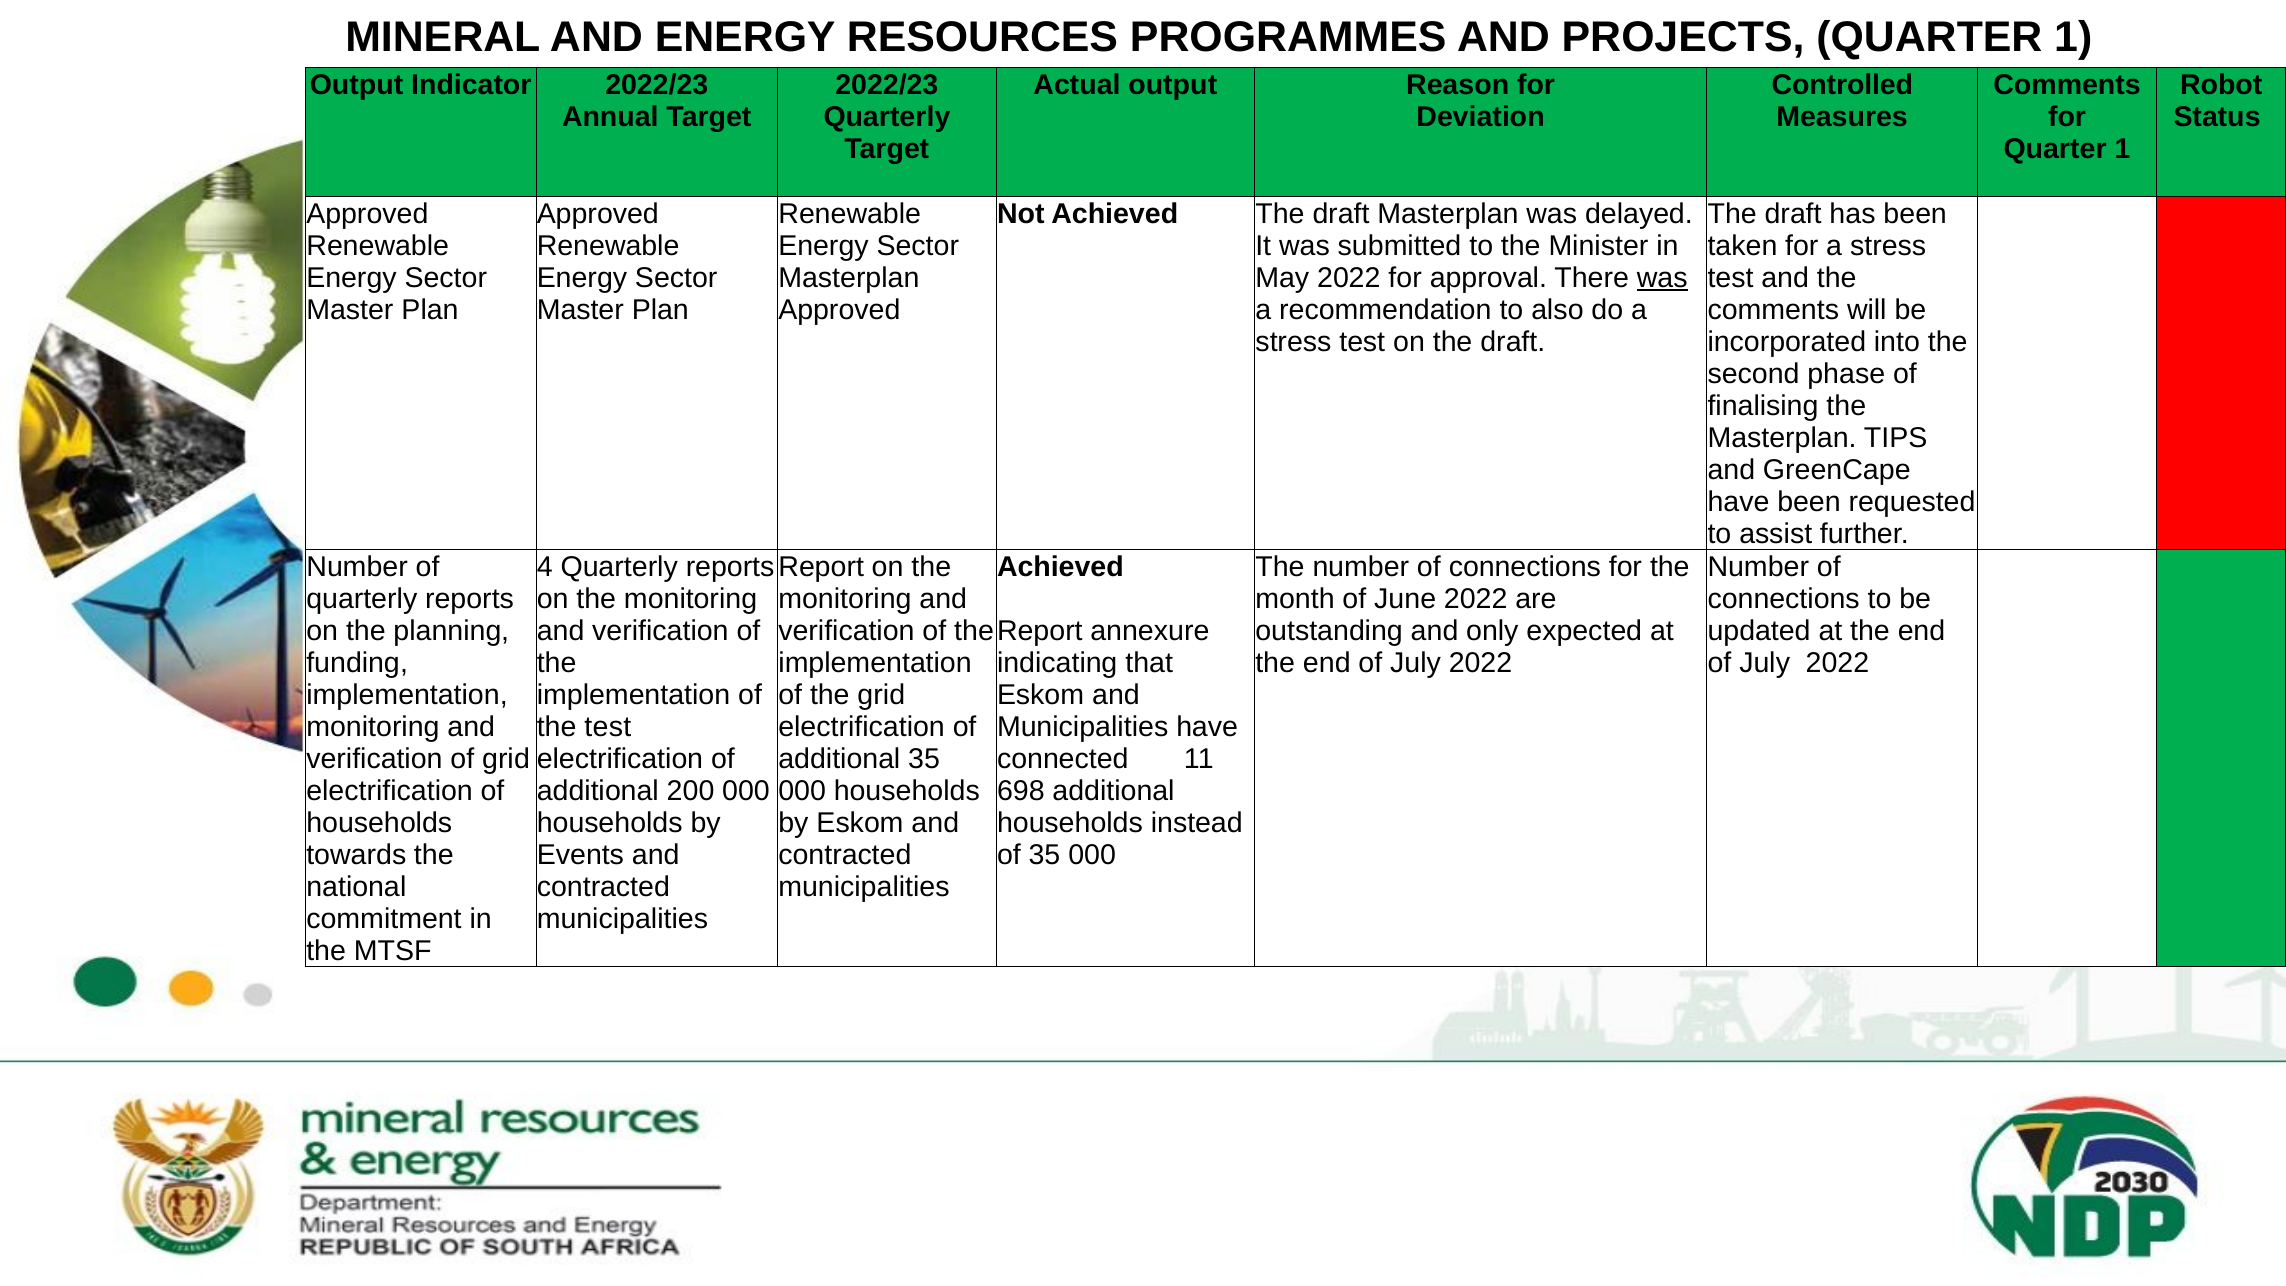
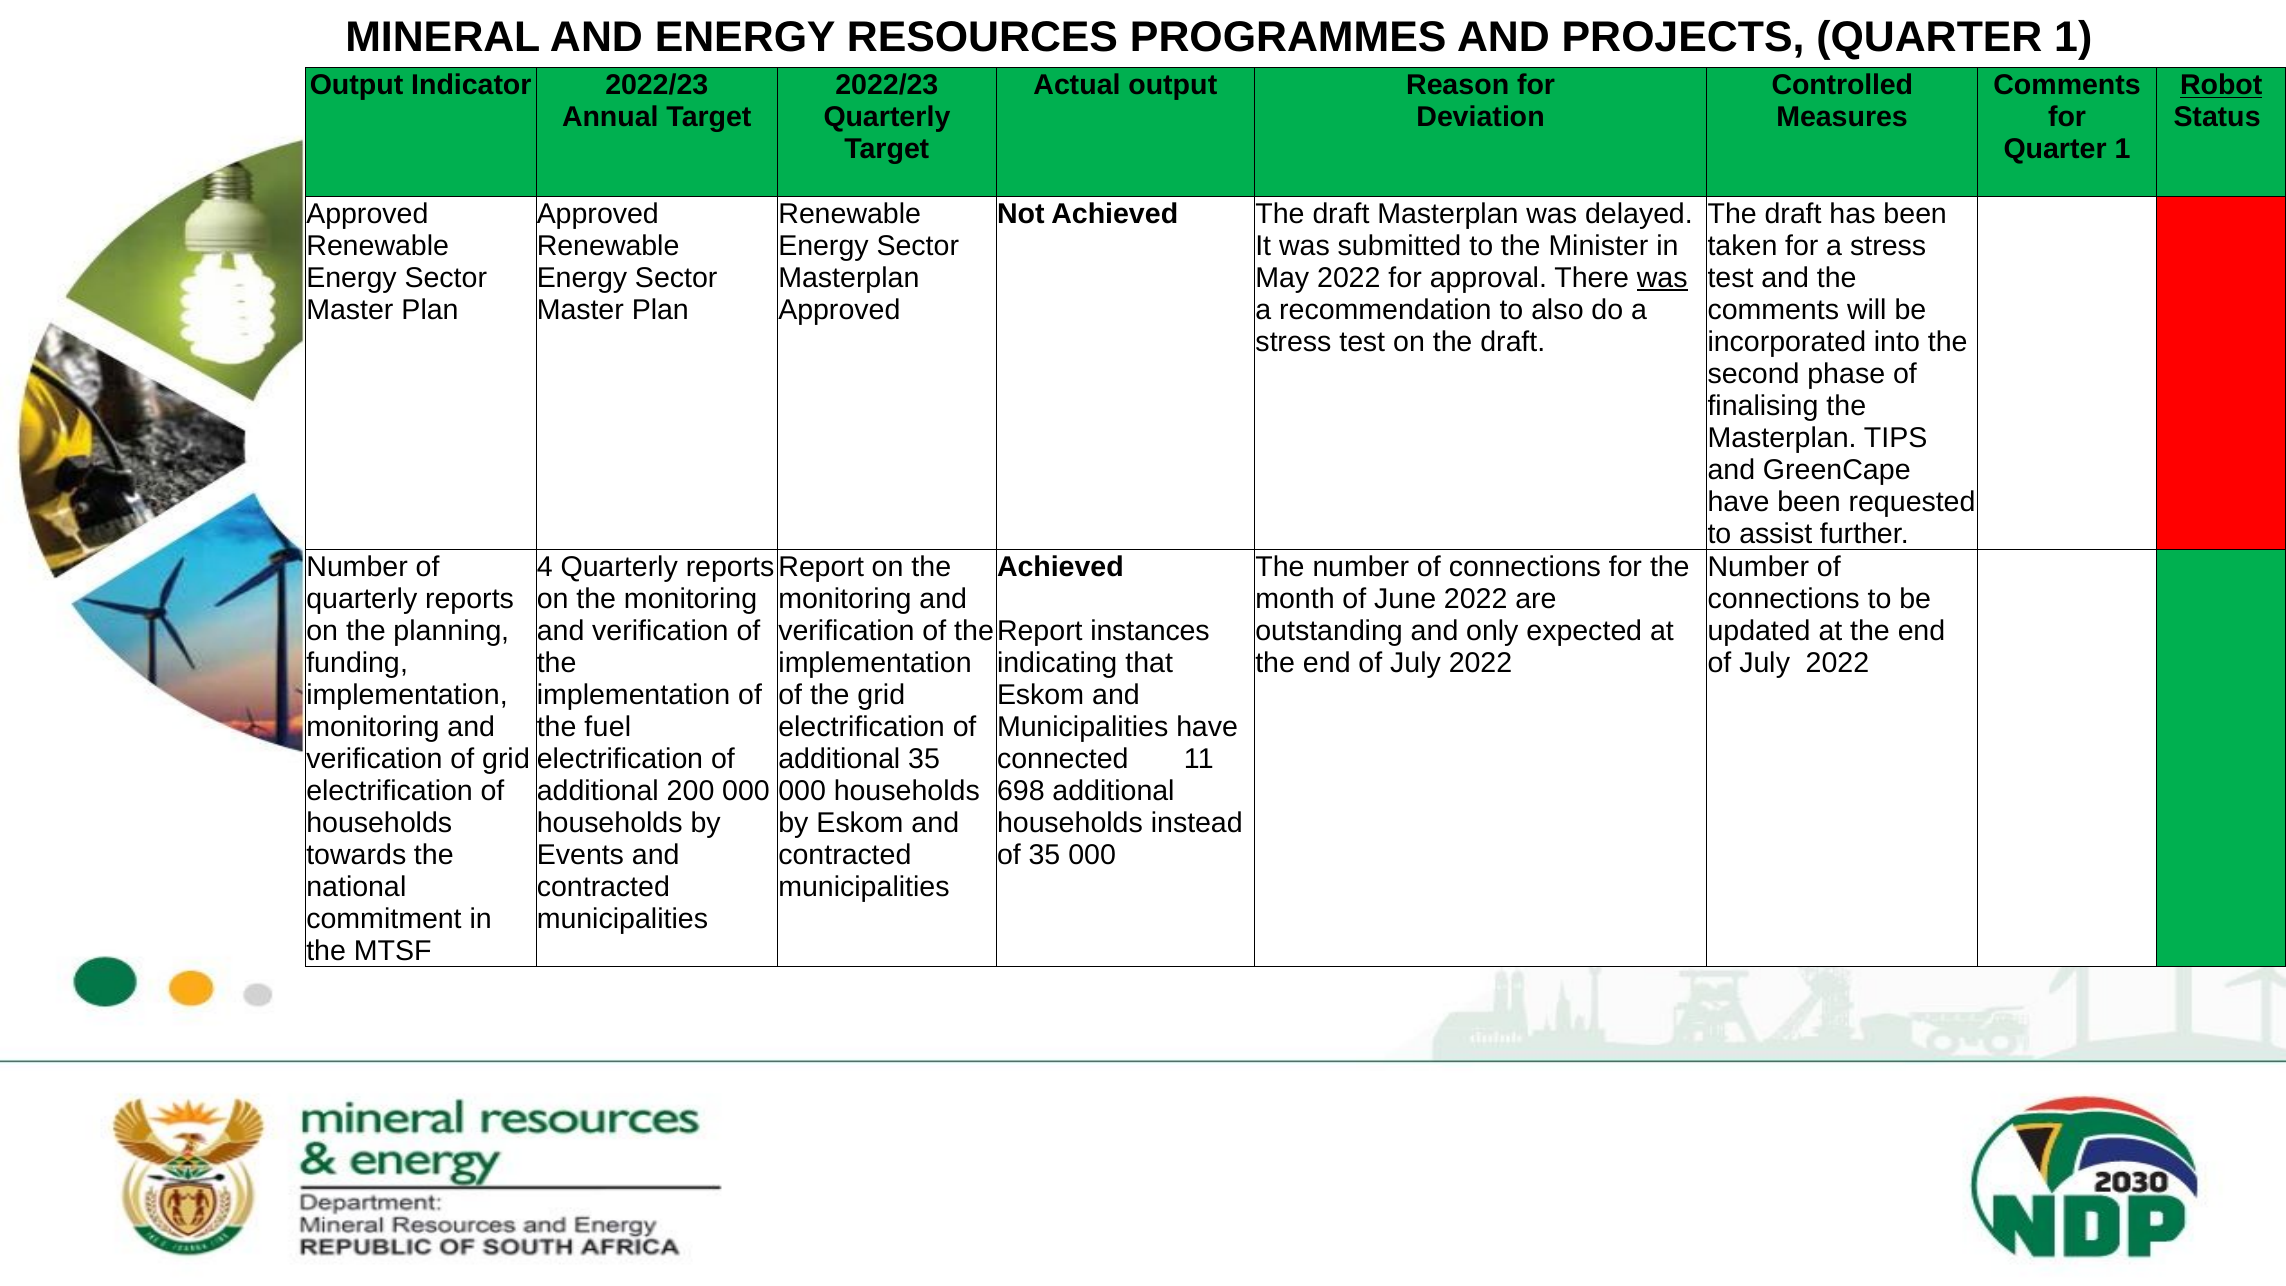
Robot underline: none -> present (2221, 85)
annexure: annexure -> instances (1150, 631)
the test: test -> fuel (608, 727)
